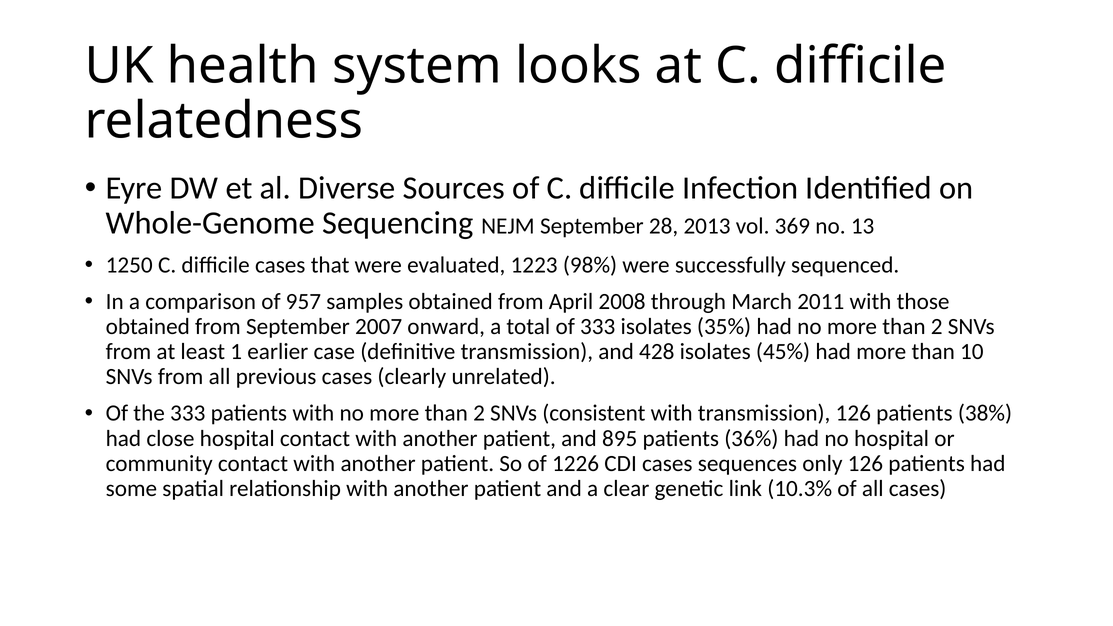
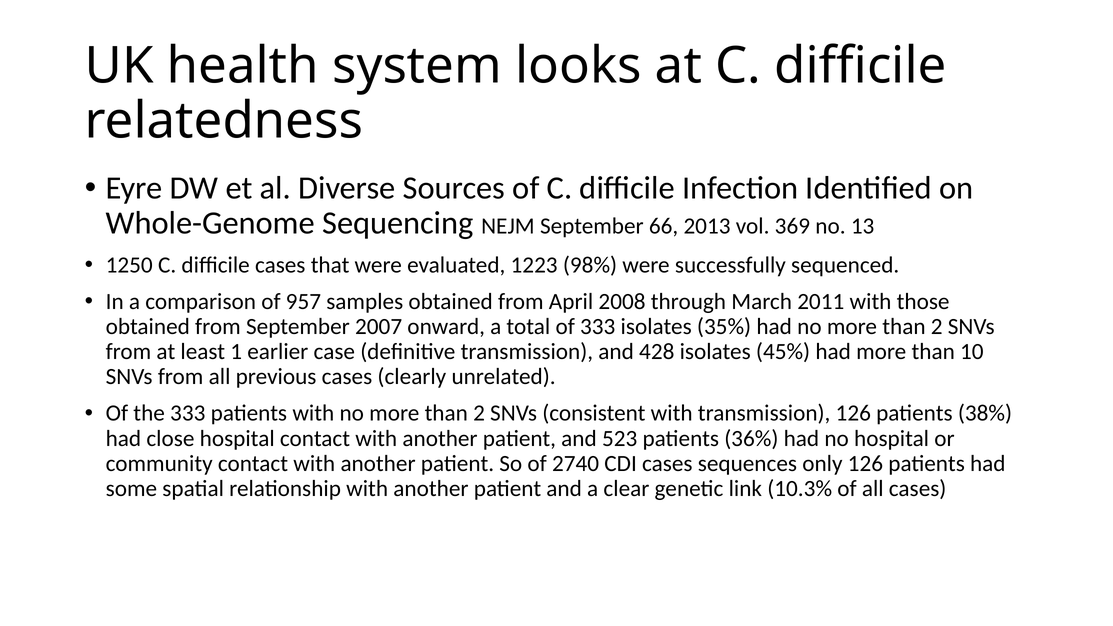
28: 28 -> 66 (664, 226)
895: 895 -> 523 (620, 438)
1226: 1226 -> 2740 (576, 463)
